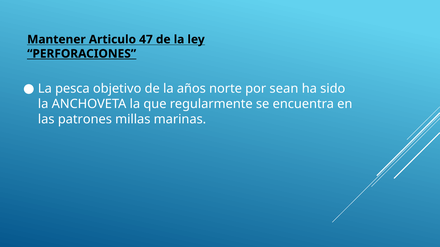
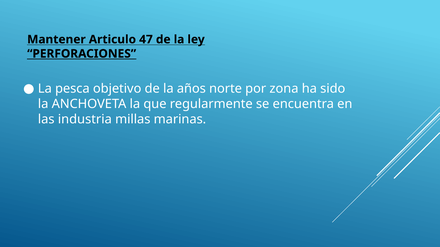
sean: sean -> zona (284, 89)
patrones: patrones -> industria (85, 119)
